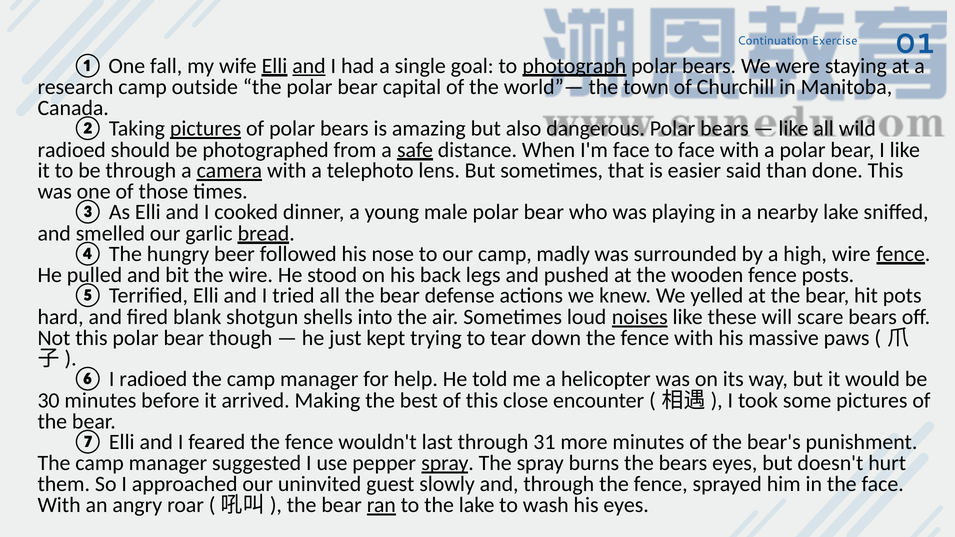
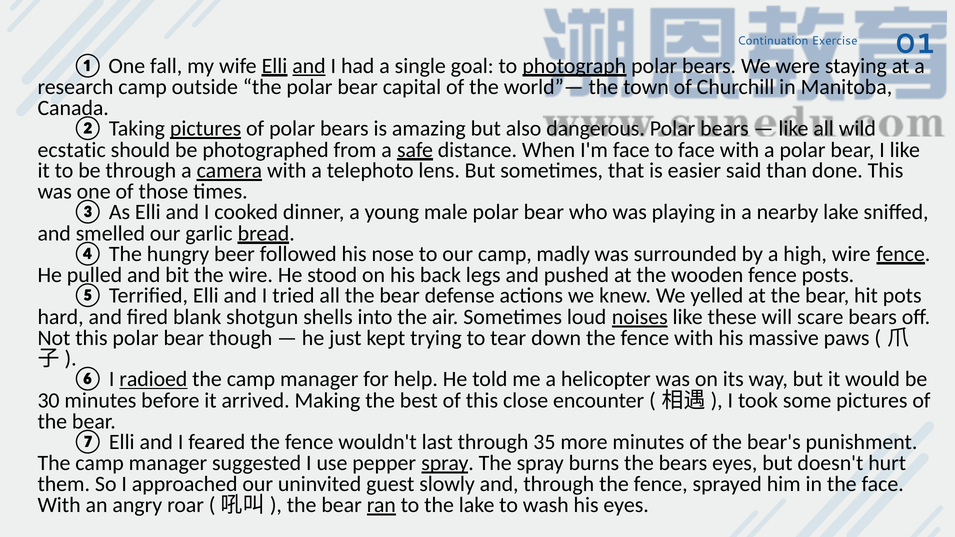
radioed: radioed -> ecstatic (72, 150)
radioed underline: none -> present (153, 379)
31: 31 -> 35 (544, 442)
